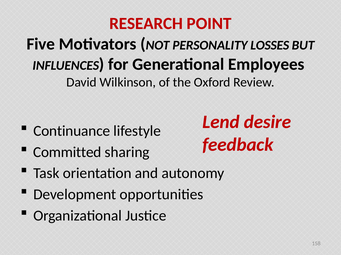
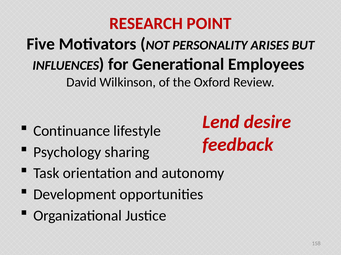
LOSSES: LOSSES -> ARISES (270, 45)
Committed: Committed -> Psychology (67, 152)
